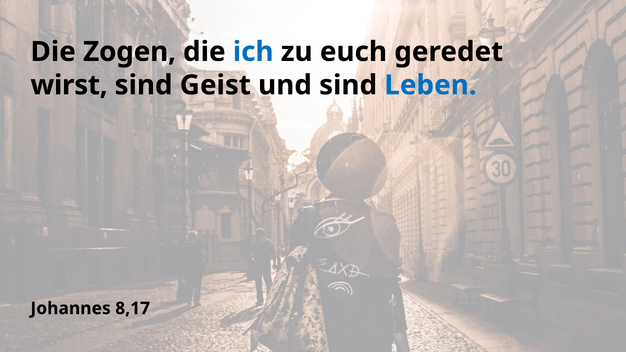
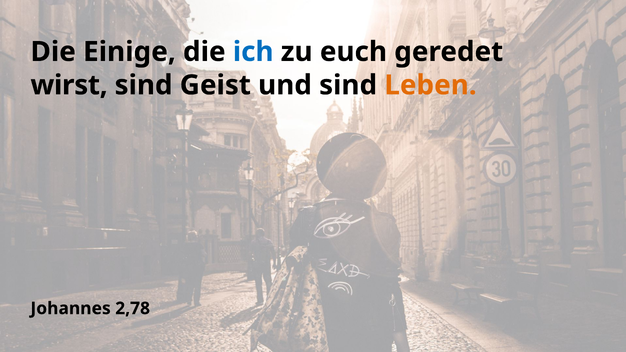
Zogen: Zogen -> Einige (129, 52)
Leben colour: blue -> orange (430, 85)
8,17: 8,17 -> 2,78 (133, 309)
